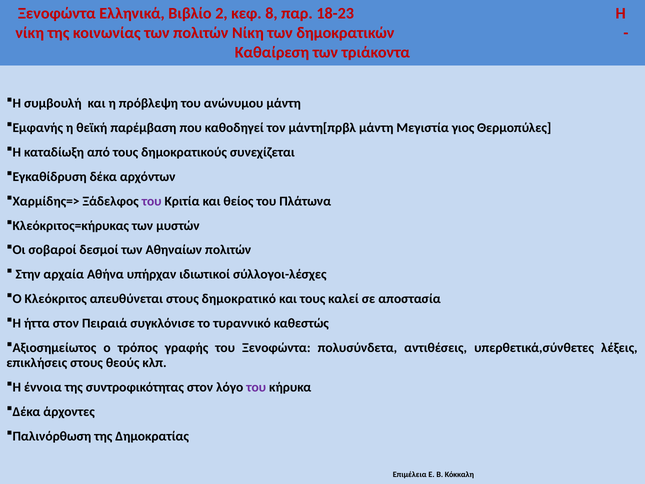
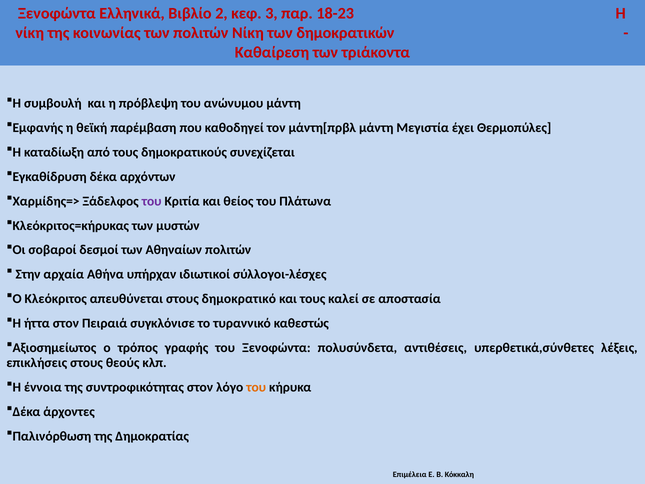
8: 8 -> 3 (271, 13)
γιος: γιος -> έχει (463, 128)
του colour: purple -> orange (256, 387)
